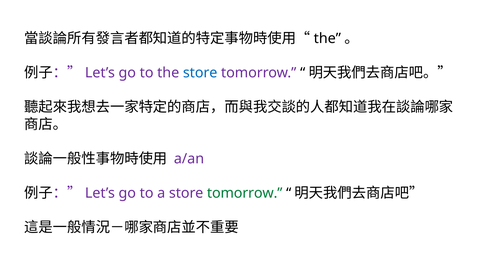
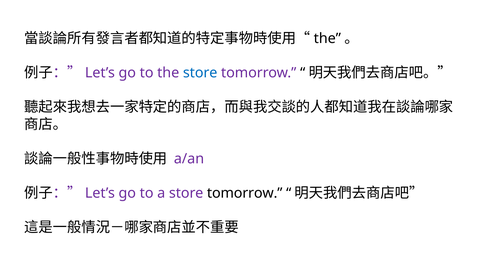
tomorrow colour: green -> black (245, 193)
